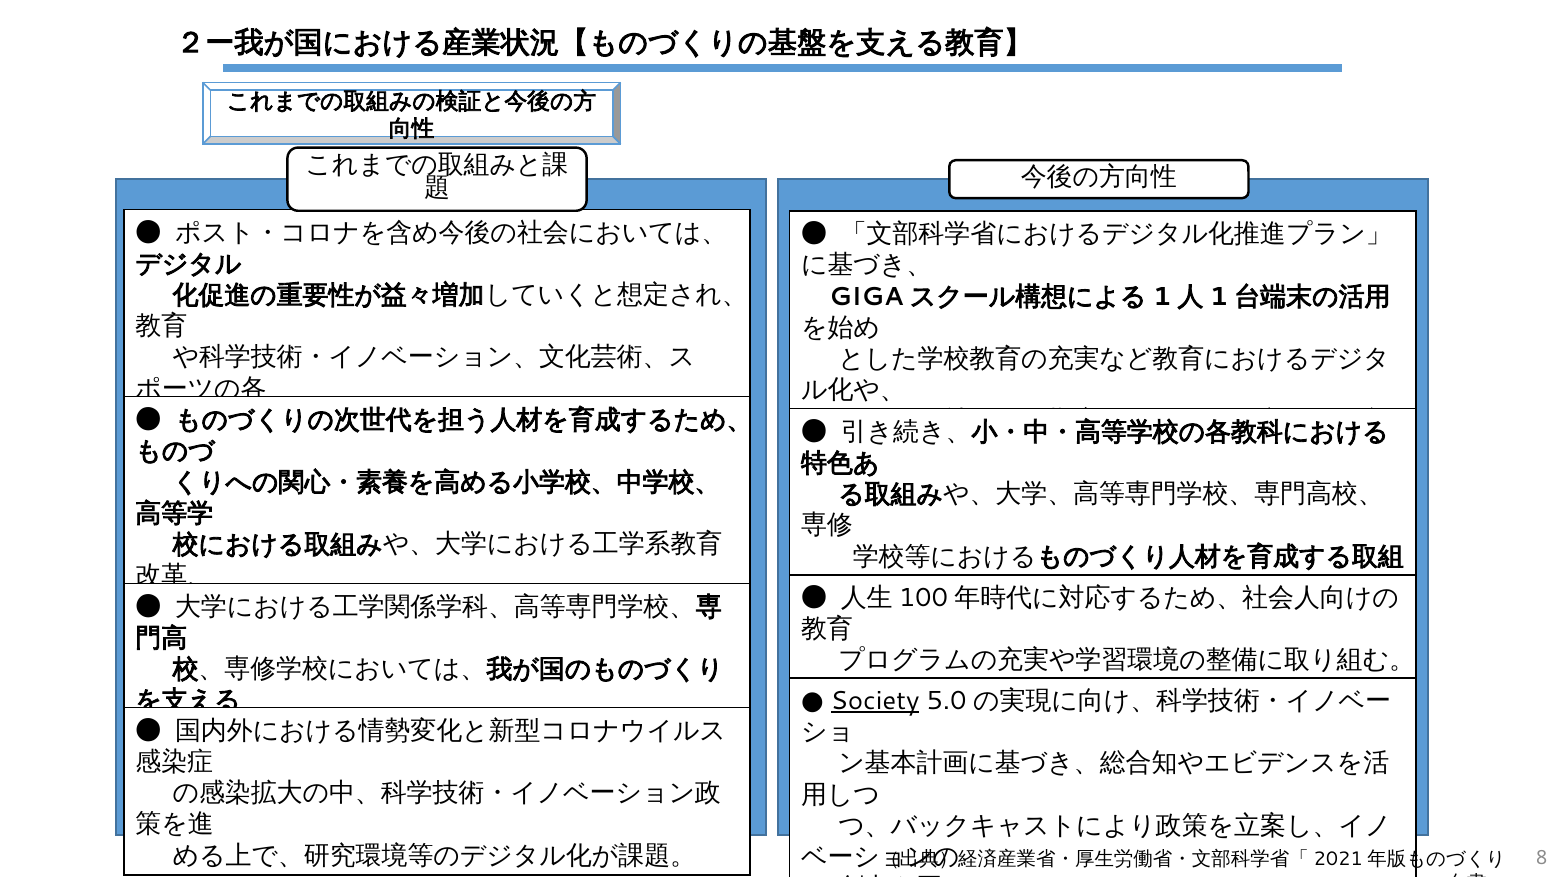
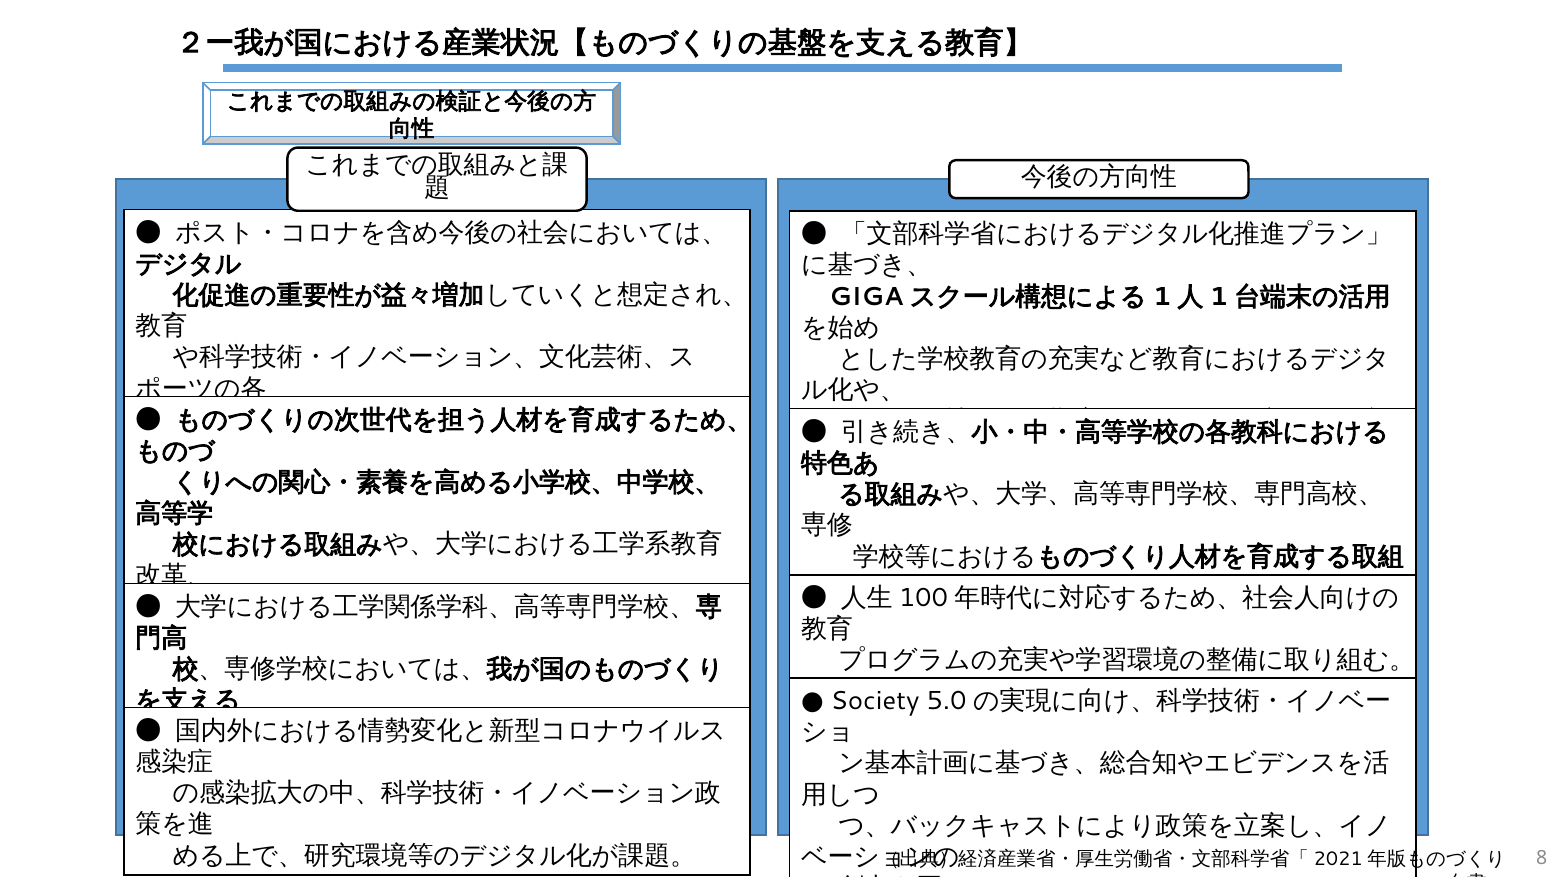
Society underline: present -> none (875, 701)
